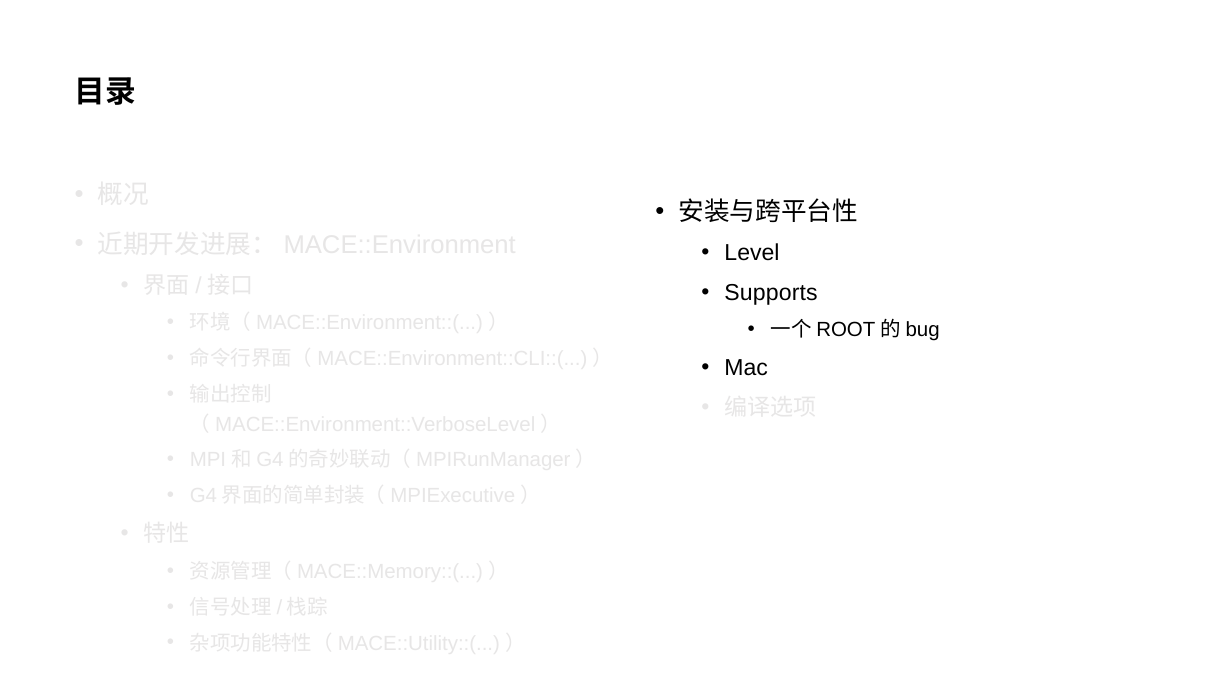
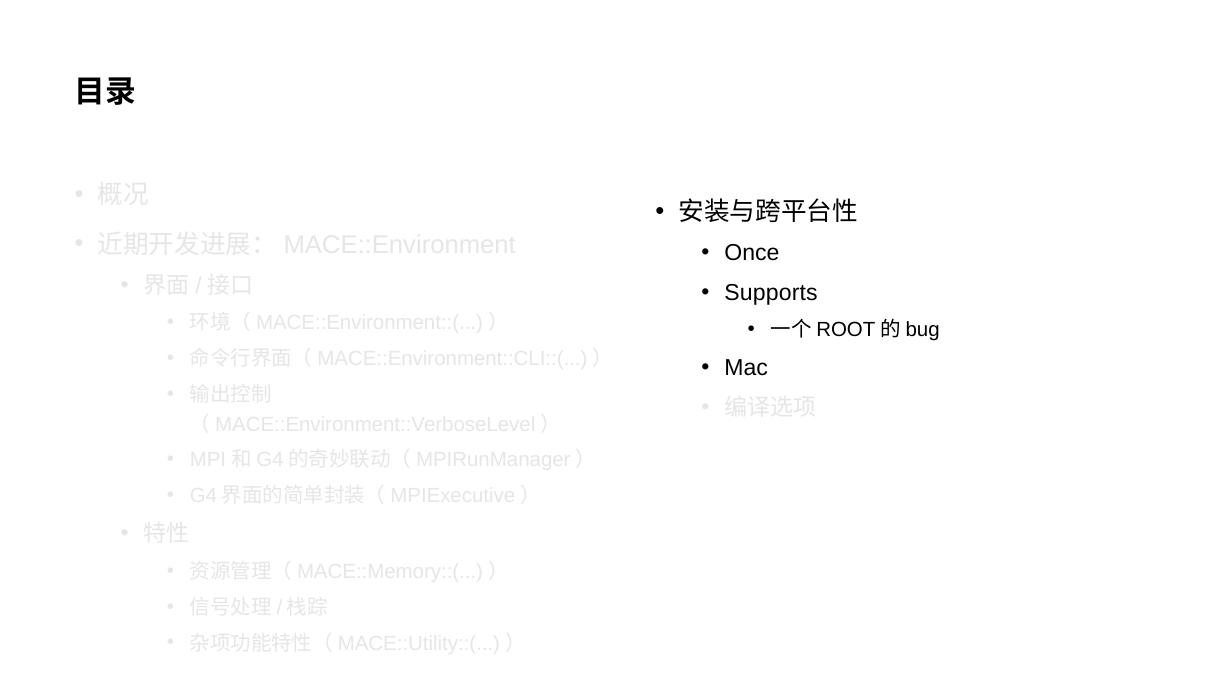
Level: Level -> Once (752, 253)
